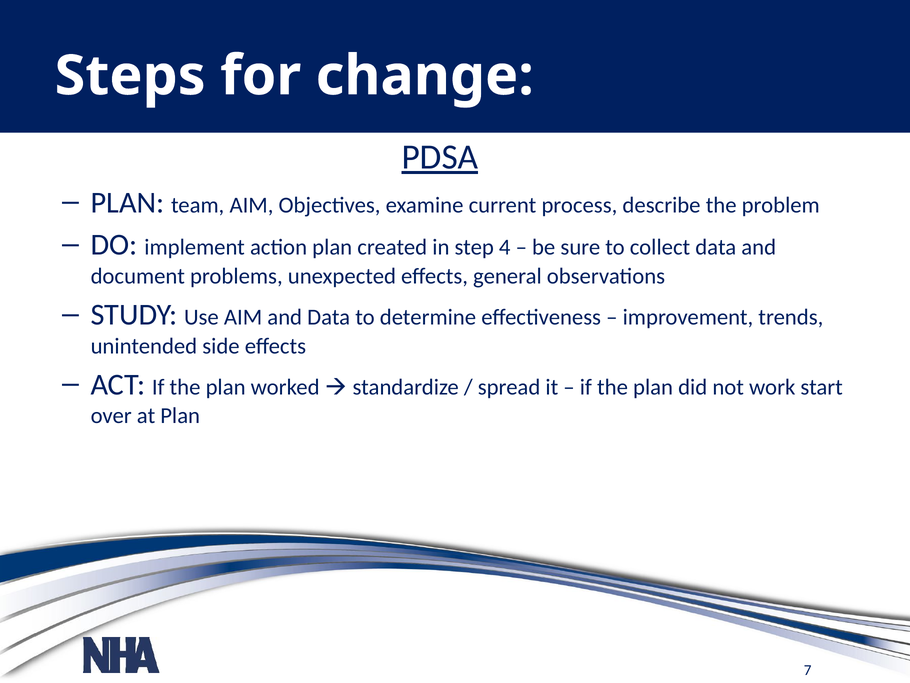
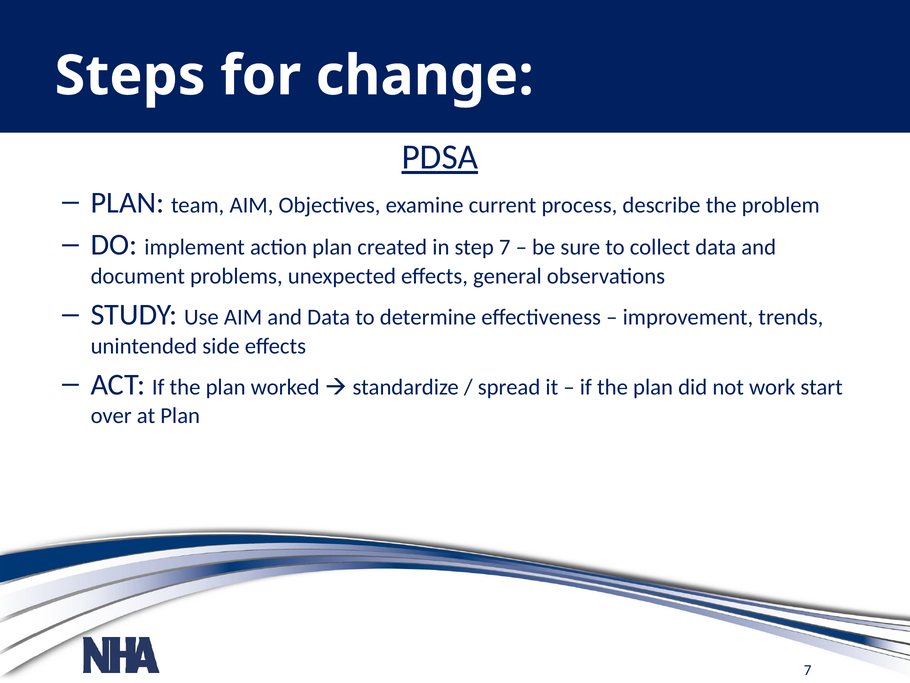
step 4: 4 -> 7 (505, 247)
